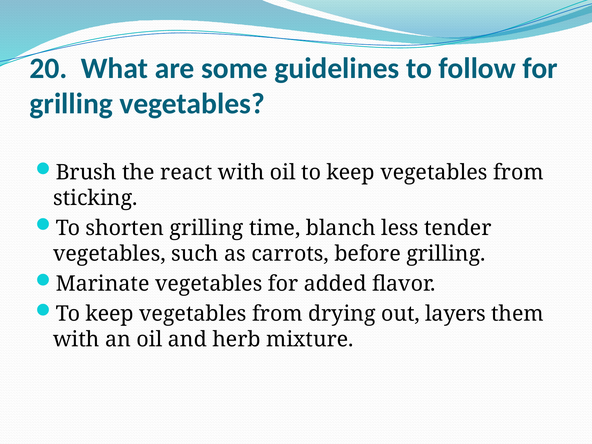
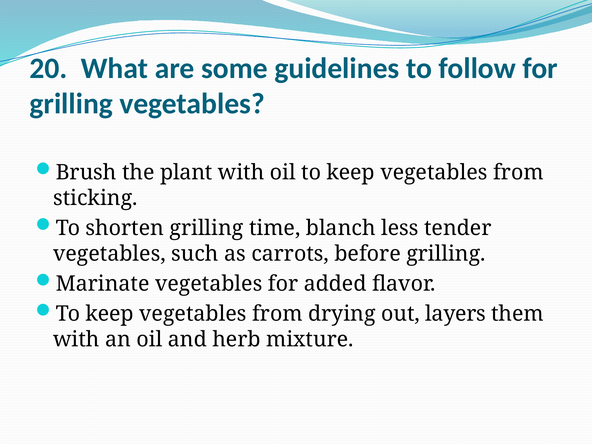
react: react -> plant (186, 173)
